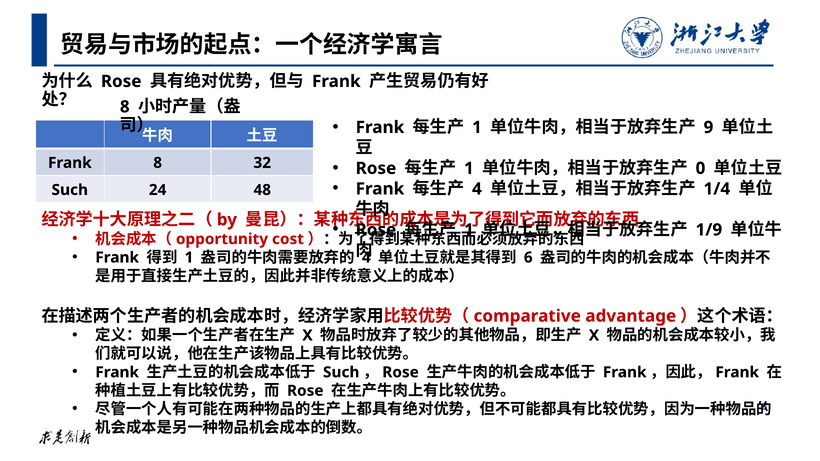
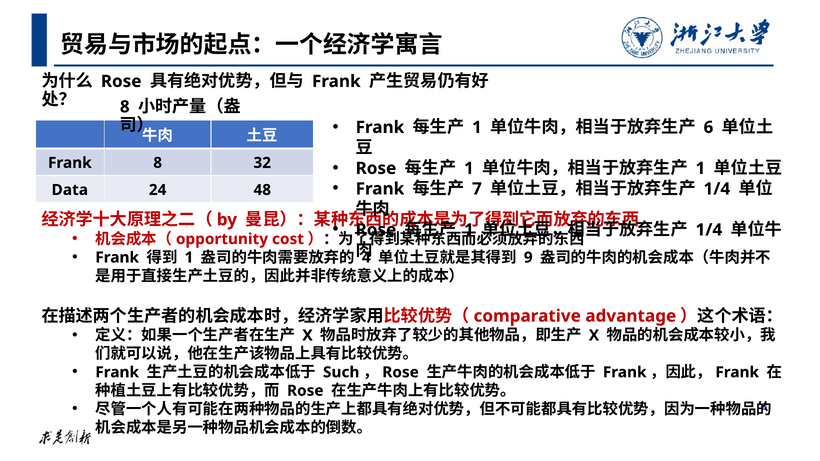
9: 9 -> 6 (708, 127)
0: 0 -> 1 (700, 168)
4: 4 -> 7 (477, 189)
Such: Such -> Data (70, 190)
1/9: 1/9 -> 1/4 (709, 230)
6: 6 -> 9 (528, 258)
